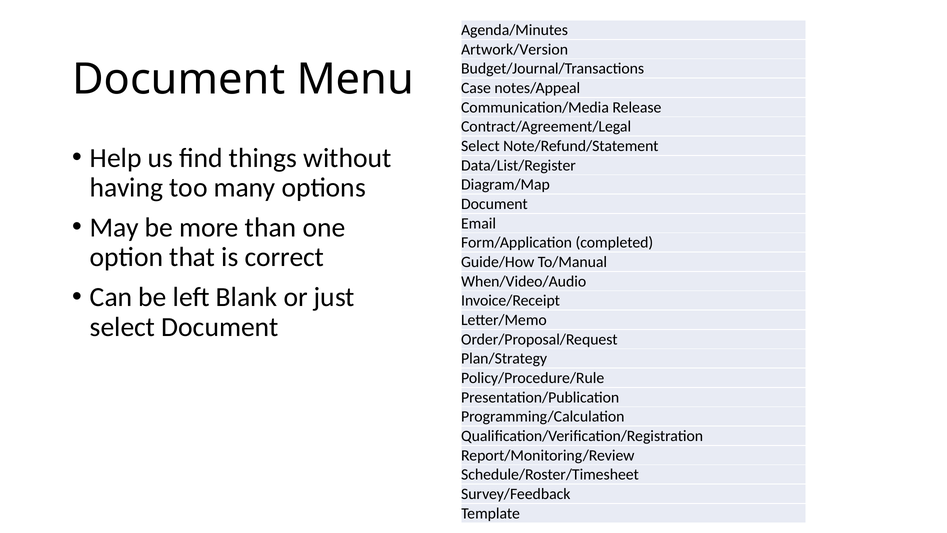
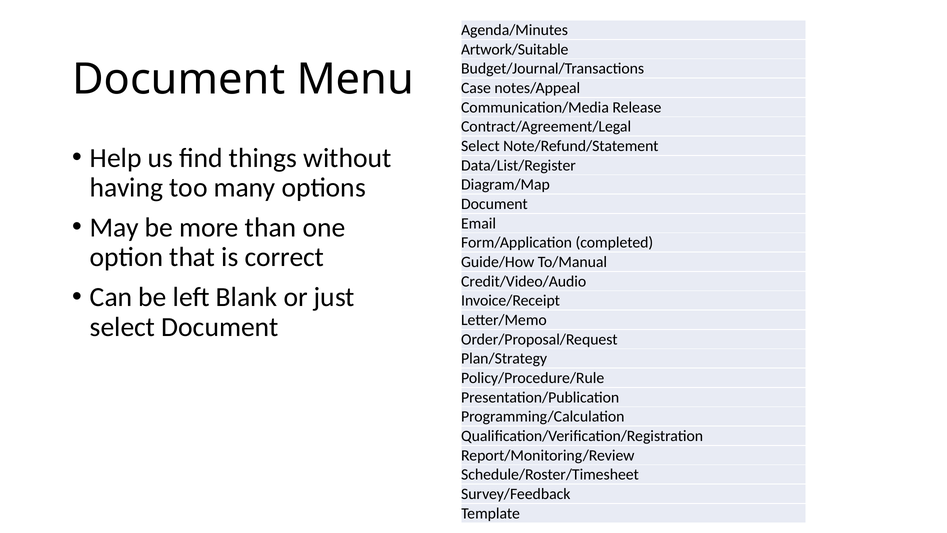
Artwork/Version: Artwork/Version -> Artwork/Suitable (515, 49)
When/Video/Audio: When/Video/Audio -> Credit/Video/Audio (524, 281)
